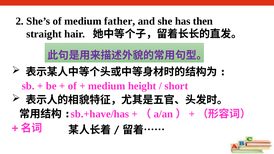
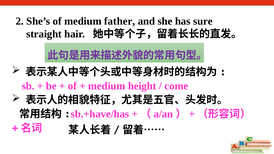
then: then -> sure (203, 21)
short: short -> come (176, 86)
